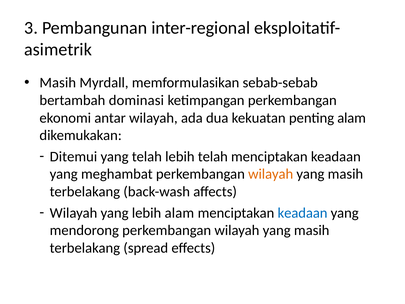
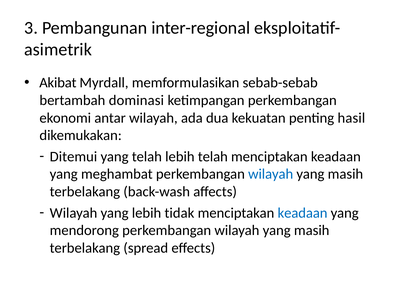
Masih: Masih -> Akibat (58, 83)
penting alam: alam -> hasil (351, 118)
wilayah colour: orange -> blue (271, 174)
lebih alam: alam -> tidak (179, 213)
